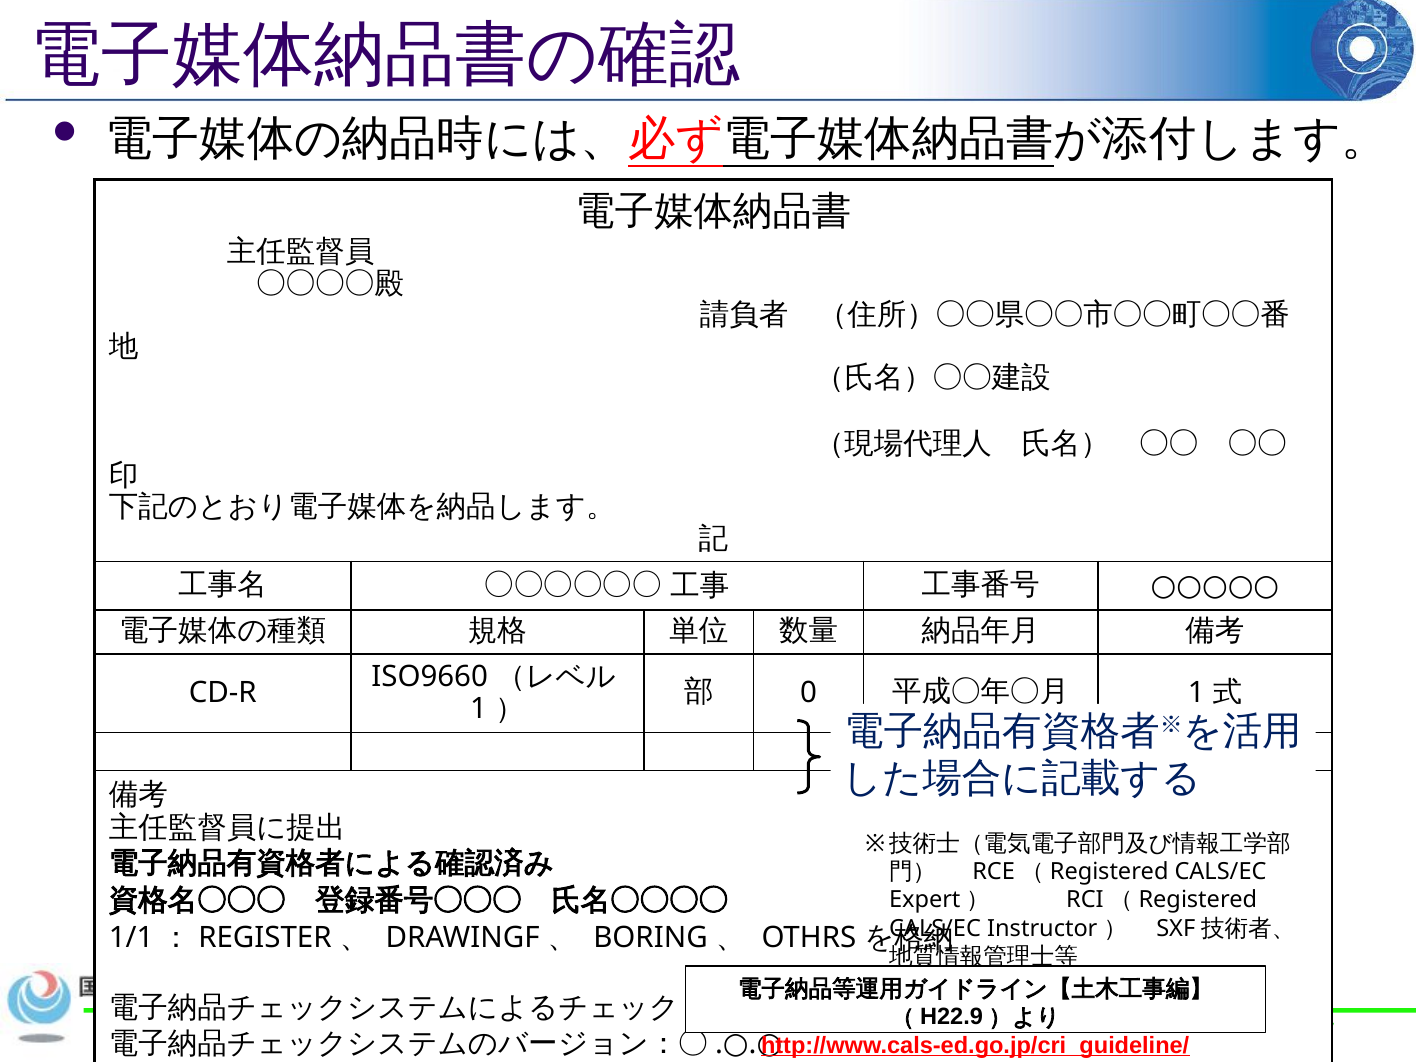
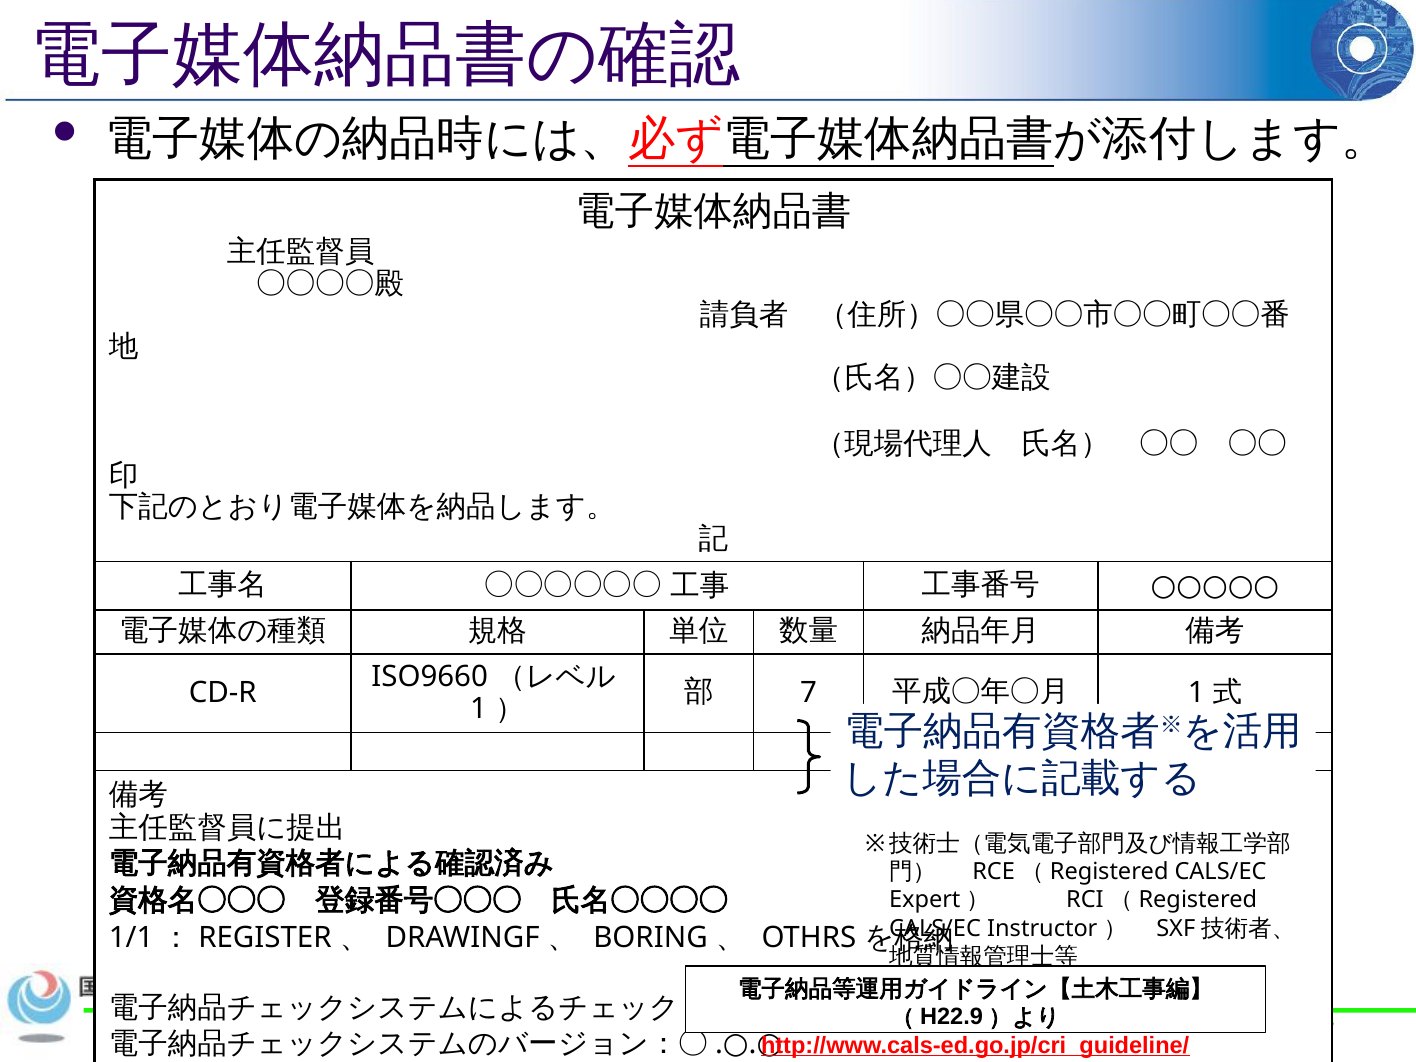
0: 0 -> 7 (809, 693)
